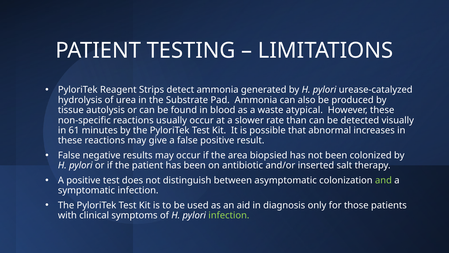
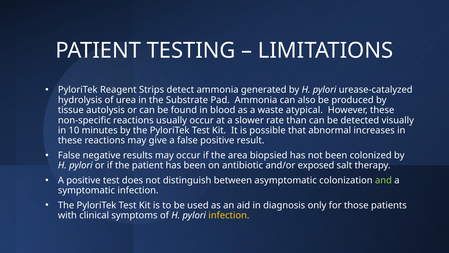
61: 61 -> 10 (74, 130)
inserted: inserted -> exposed (316, 165)
infection colour: light green -> yellow (229, 215)
